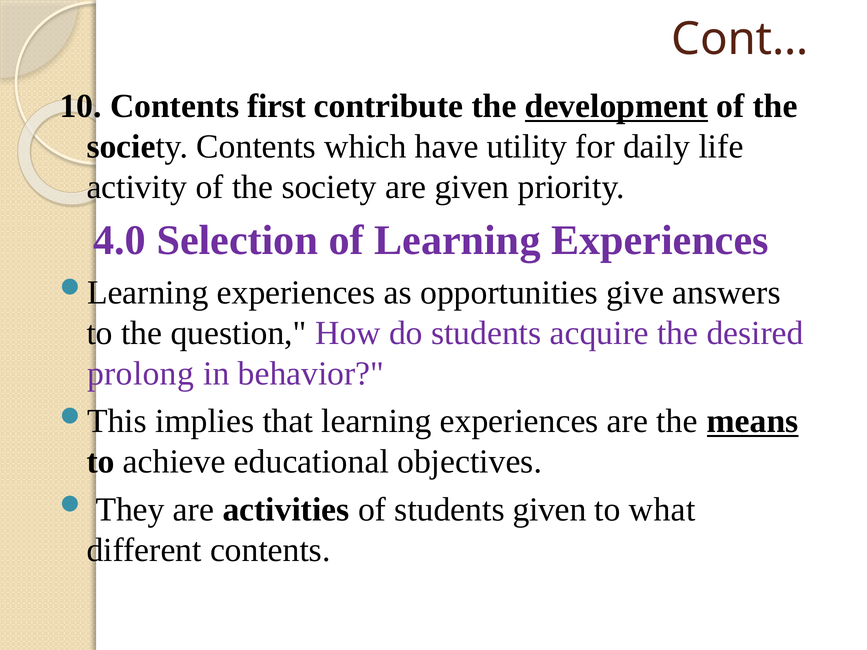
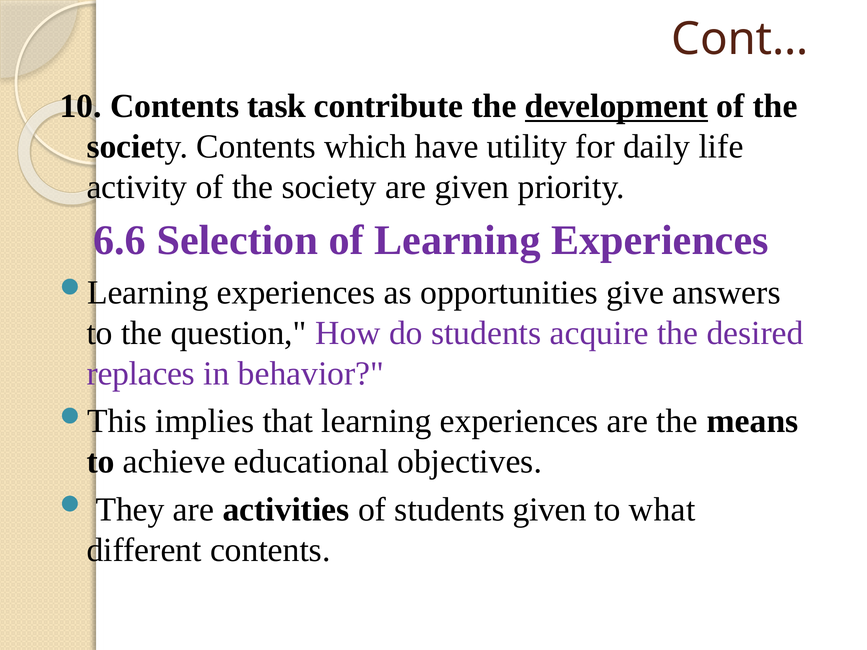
first: first -> task (277, 106)
4.0: 4.0 -> 6.6 (120, 241)
prolong: prolong -> replaces (141, 374)
means underline: present -> none (753, 422)
